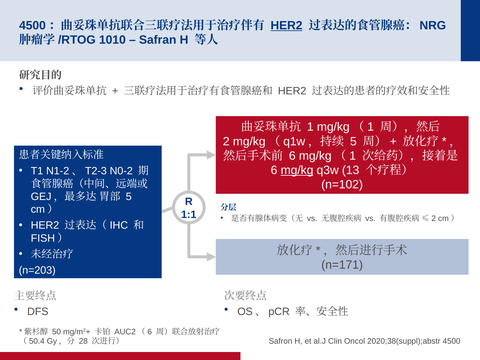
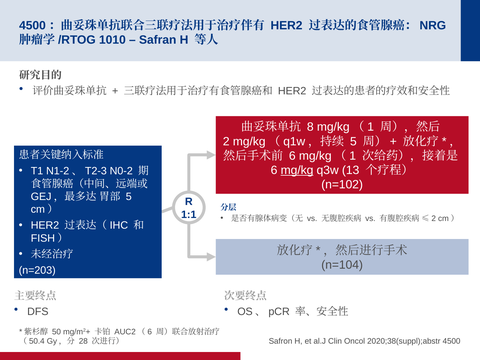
HER2 underline: present -> none (287, 25)
1: 1 -> 8 (310, 127)
n=171: n=171 -> n=104 (342, 265)
